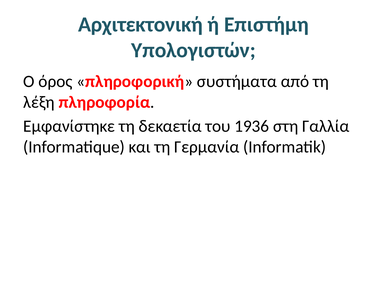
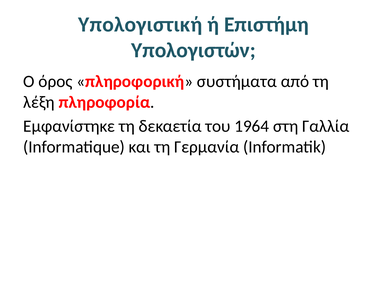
Αρχιτεκτονική: Αρχιτεκτονική -> Υπολογιστική (140, 24)
1936: 1936 -> 1964 (252, 126)
